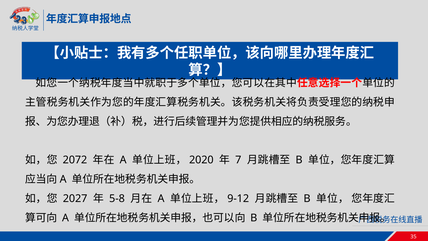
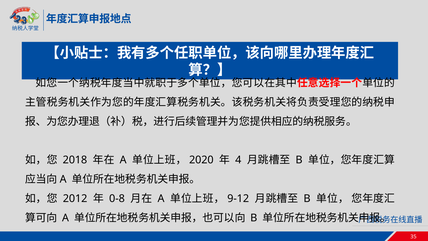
2072: 2072 -> 2018 (75, 160)
7: 7 -> 4 (238, 160)
2027: 2027 -> 2012 (75, 198)
5-8: 5-8 -> 0-8 (117, 198)
